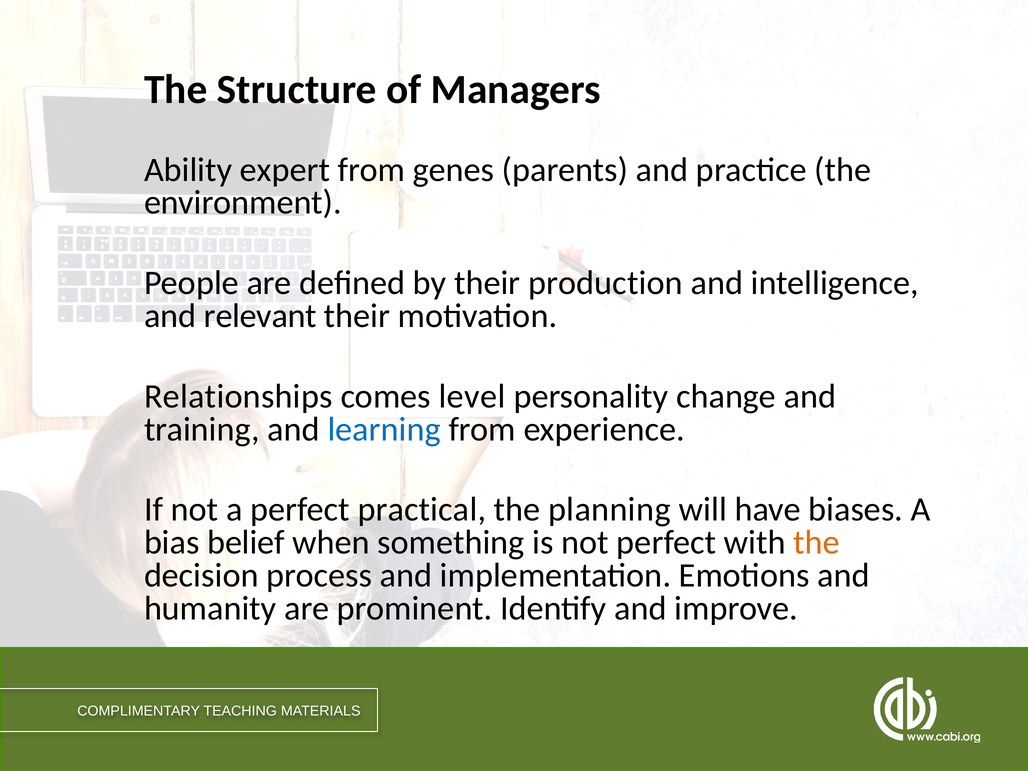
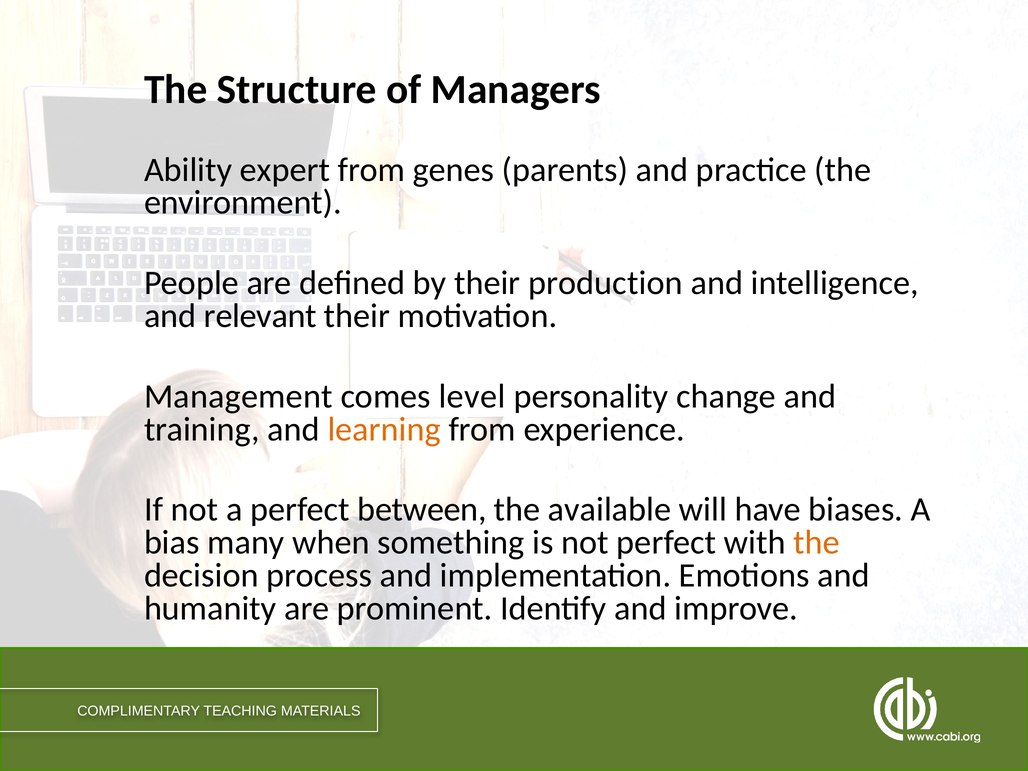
Relationships: Relationships -> Management (238, 396)
learning colour: blue -> orange (384, 429)
practical: practical -> between (422, 510)
planning: planning -> available (610, 510)
belief: belief -> many (246, 543)
